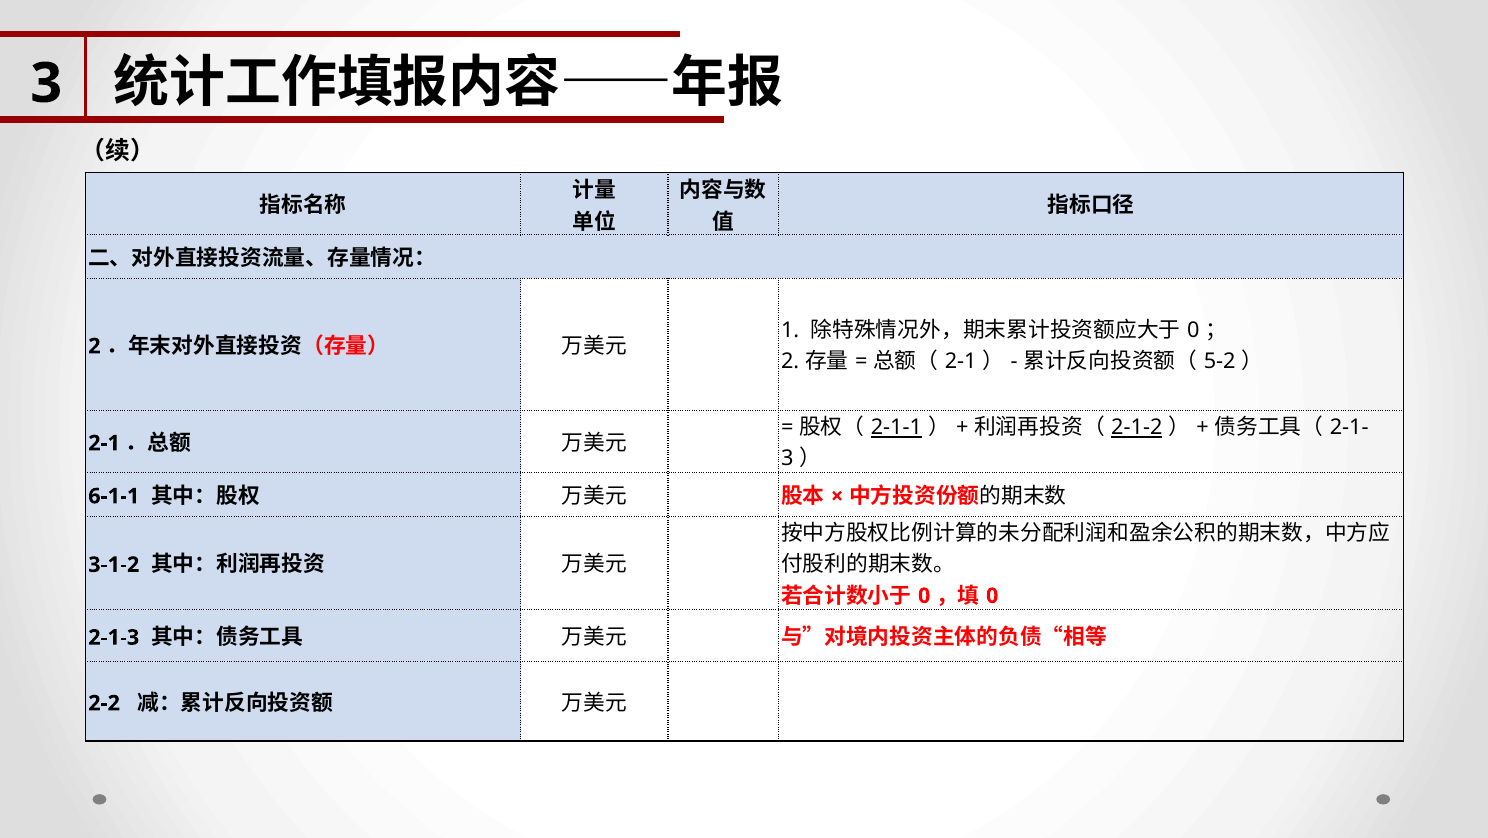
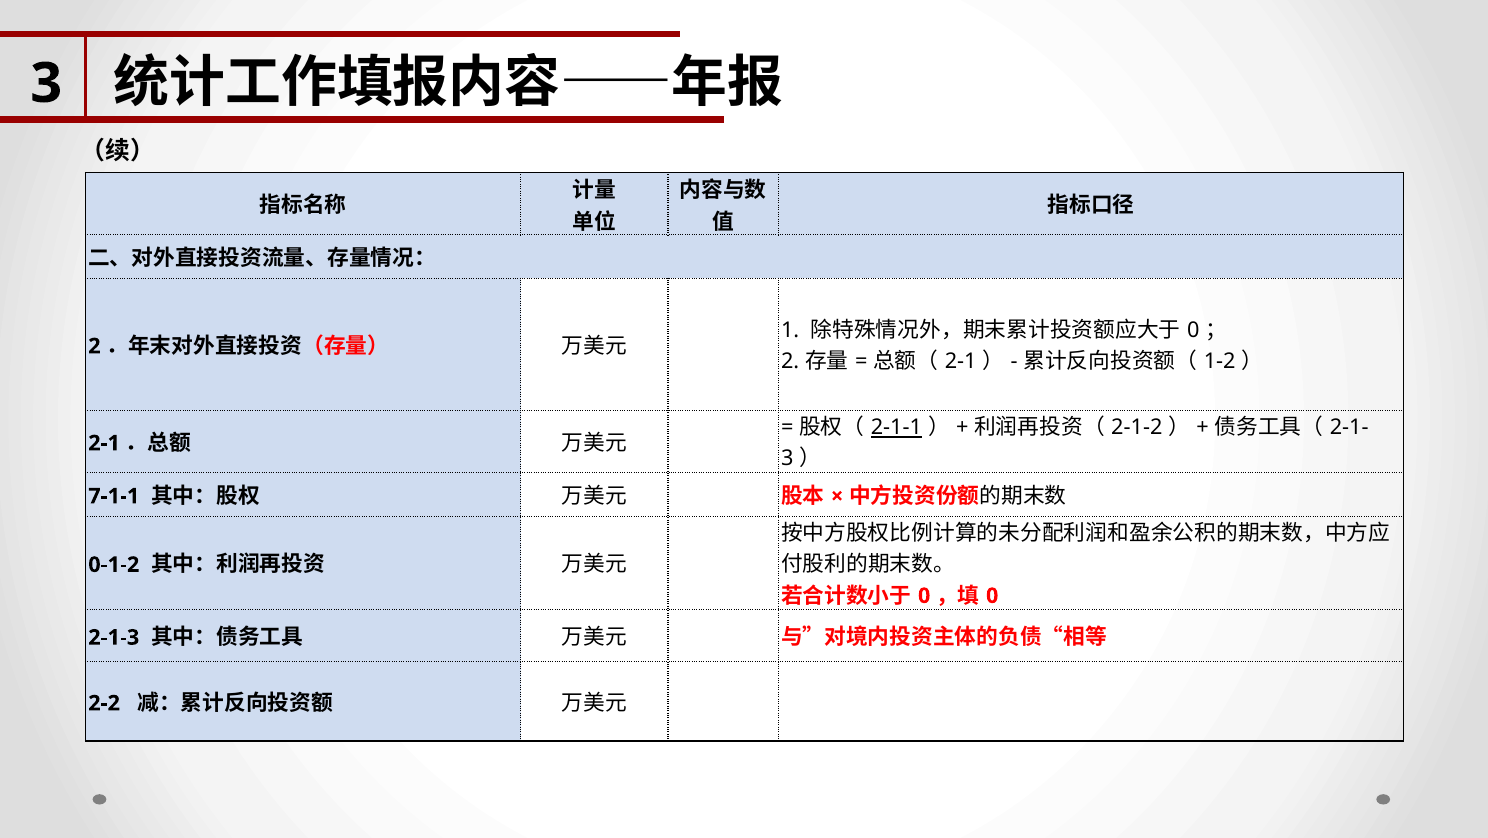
5-2: 5-2 -> 1-2 (1220, 361)
2-1-2 underline: present -> none (1137, 427)
6-1-1: 6-1-1 -> 7-1-1 (114, 496)
3-1-2: 3-1-2 -> 0-1-2 (114, 564)
